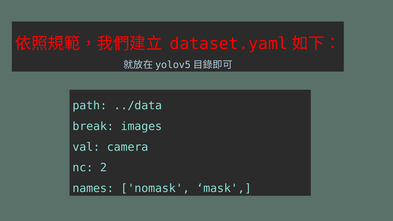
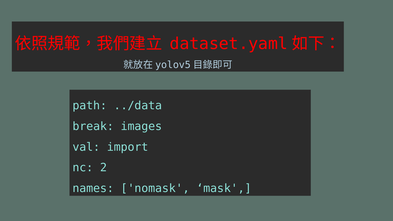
camera: camera -> import (128, 147)
